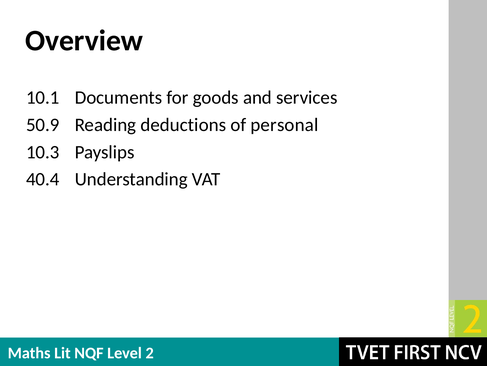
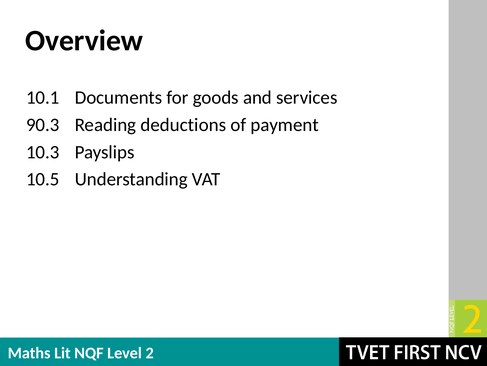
50.9: 50.9 -> 90.3 (43, 125)
personal: personal -> payment (285, 125)
40.4: 40.4 -> 10.5 (43, 179)
